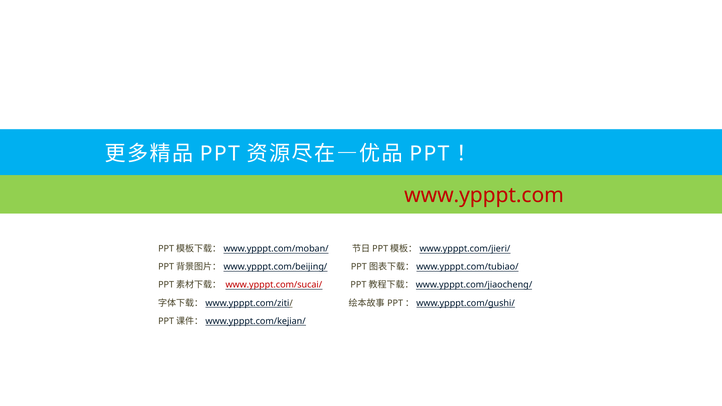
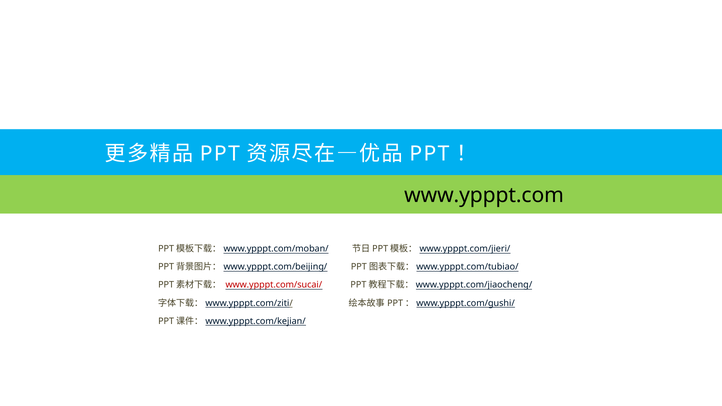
www.ypppt.com colour: red -> black (484, 196)
